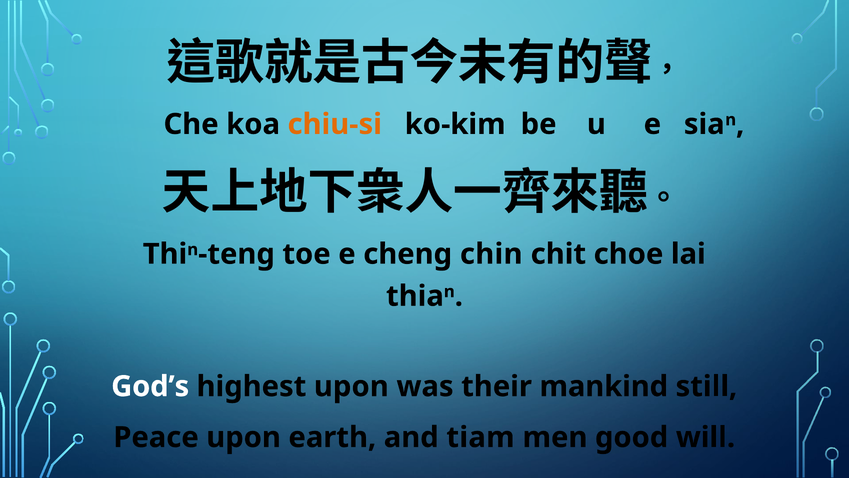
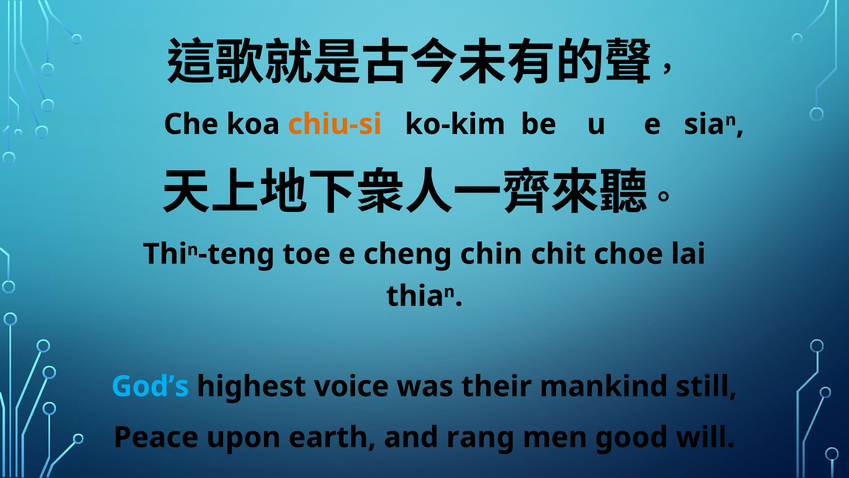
God’s colour: white -> light blue (150, 386)
highest upon: upon -> voice (352, 386)
tiam: tiam -> rang (481, 437)
